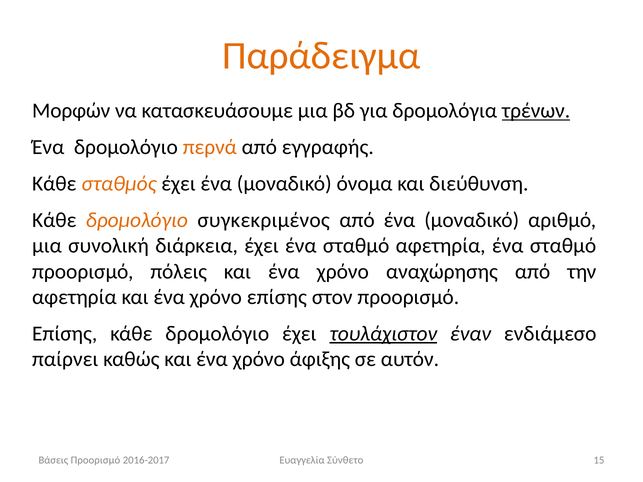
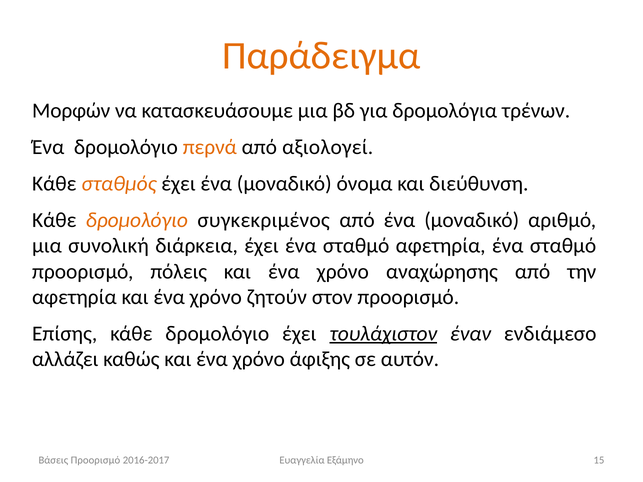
τρένων underline: present -> none (536, 111)
εγγραφής: εγγραφής -> αξιολογεί (328, 147)
χρόνο επίσης: επίσης -> ζητούν (277, 297)
παίρνει: παίρνει -> αλλάζει (65, 360)
Σύνθετο: Σύνθετο -> Εξάμηνο (345, 461)
